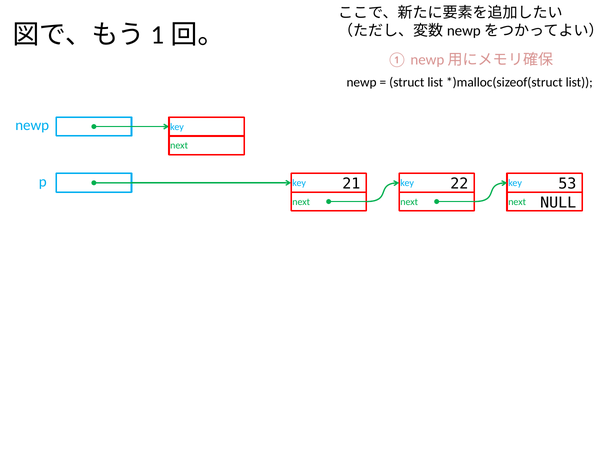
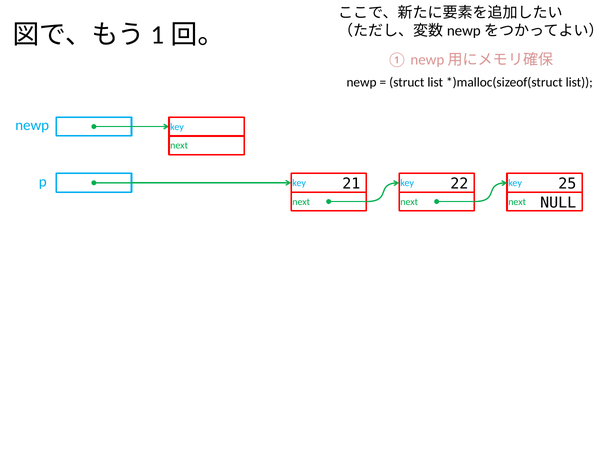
53: 53 -> 25 (567, 184)
